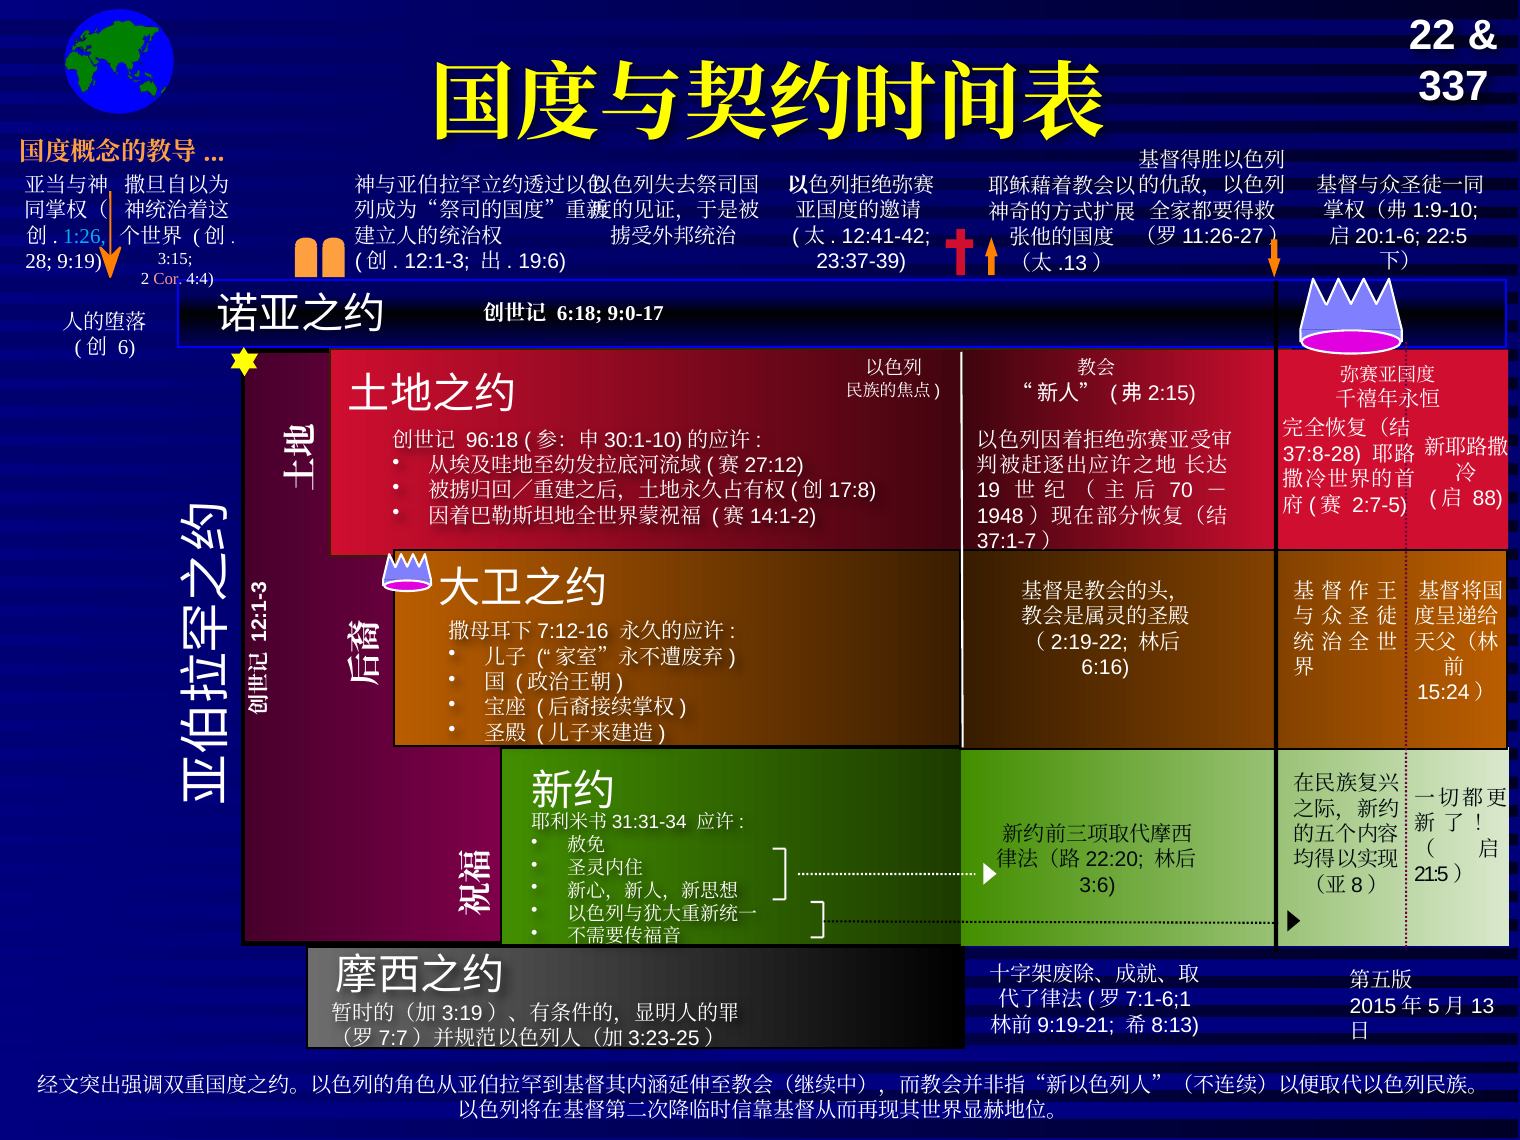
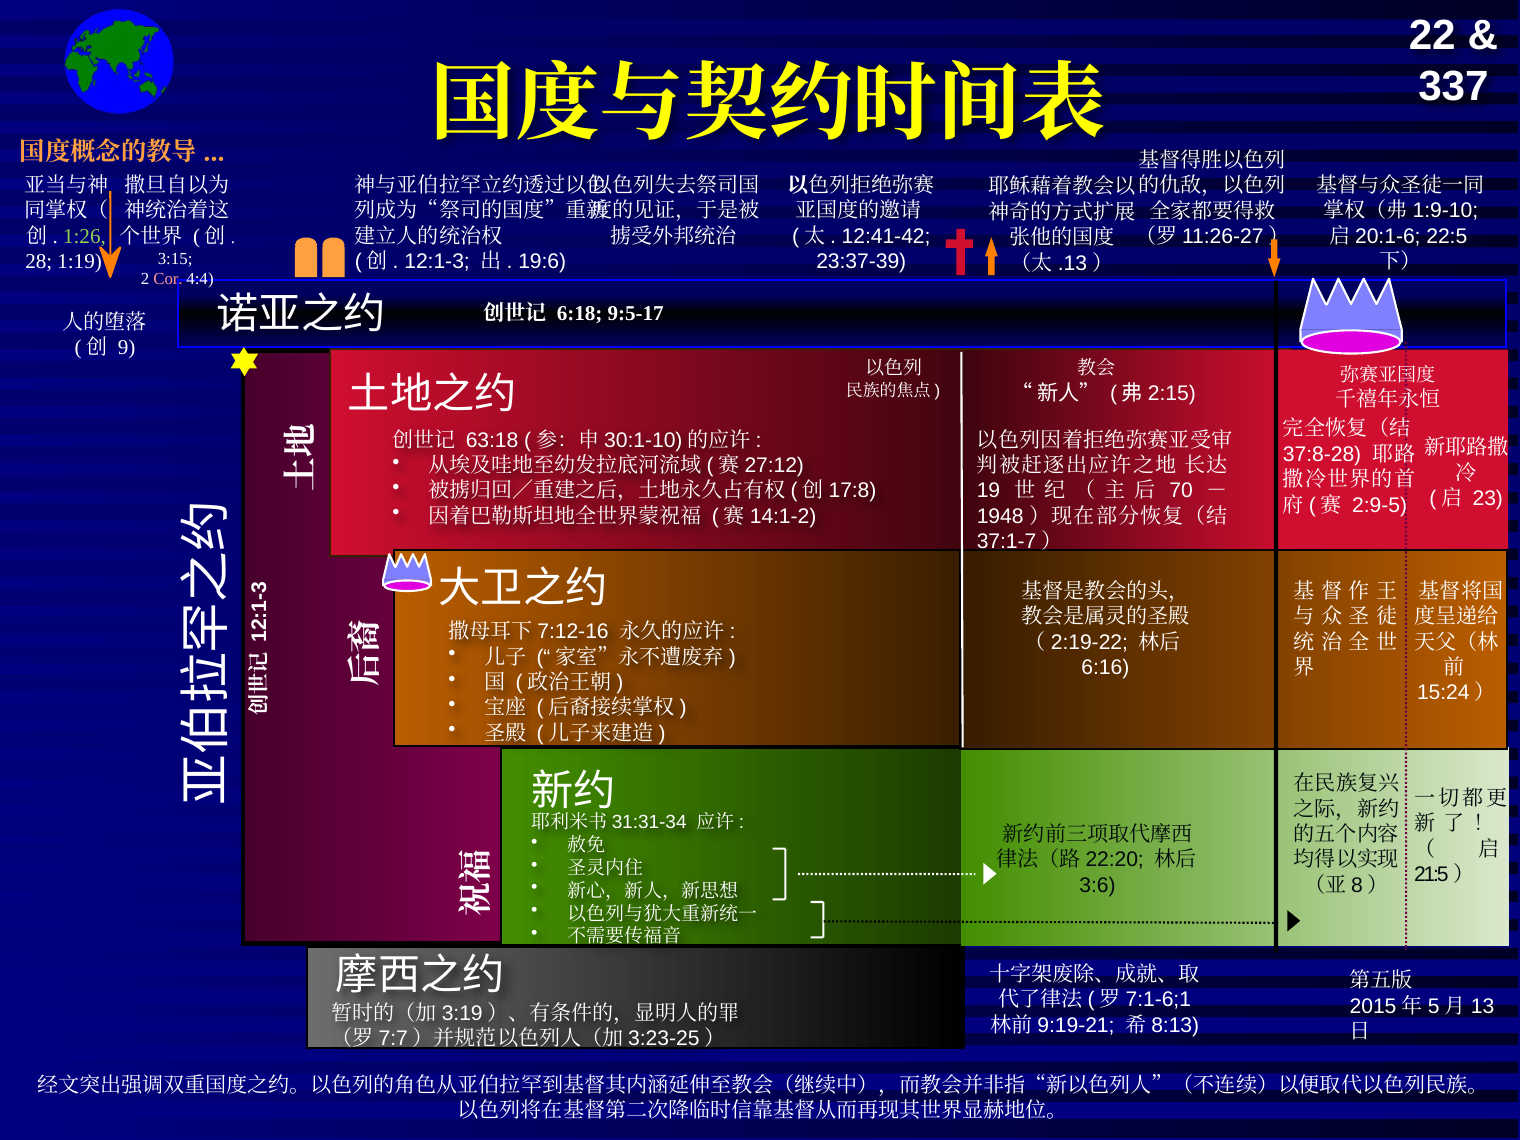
1:26 colour: light blue -> light green (84, 236)
9:19: 9:19 -> 1:19 (80, 262)
9:0-17: 9:0-17 -> 9:5-17 (636, 313)
6: 6 -> 9 (127, 348)
96:18: 96:18 -> 63:18 (492, 440)
88: 88 -> 23 (1488, 499)
2:7-5: 2:7-5 -> 2:9-5 (1380, 505)
